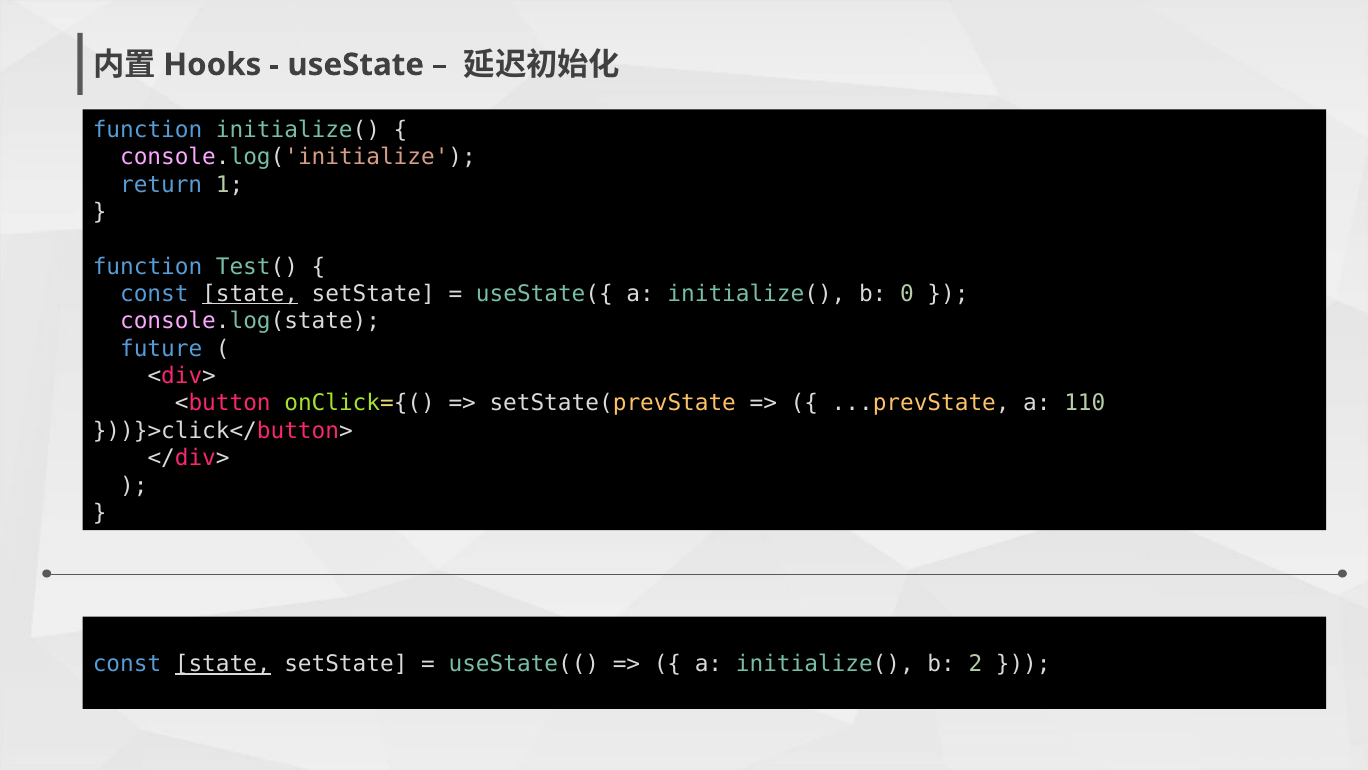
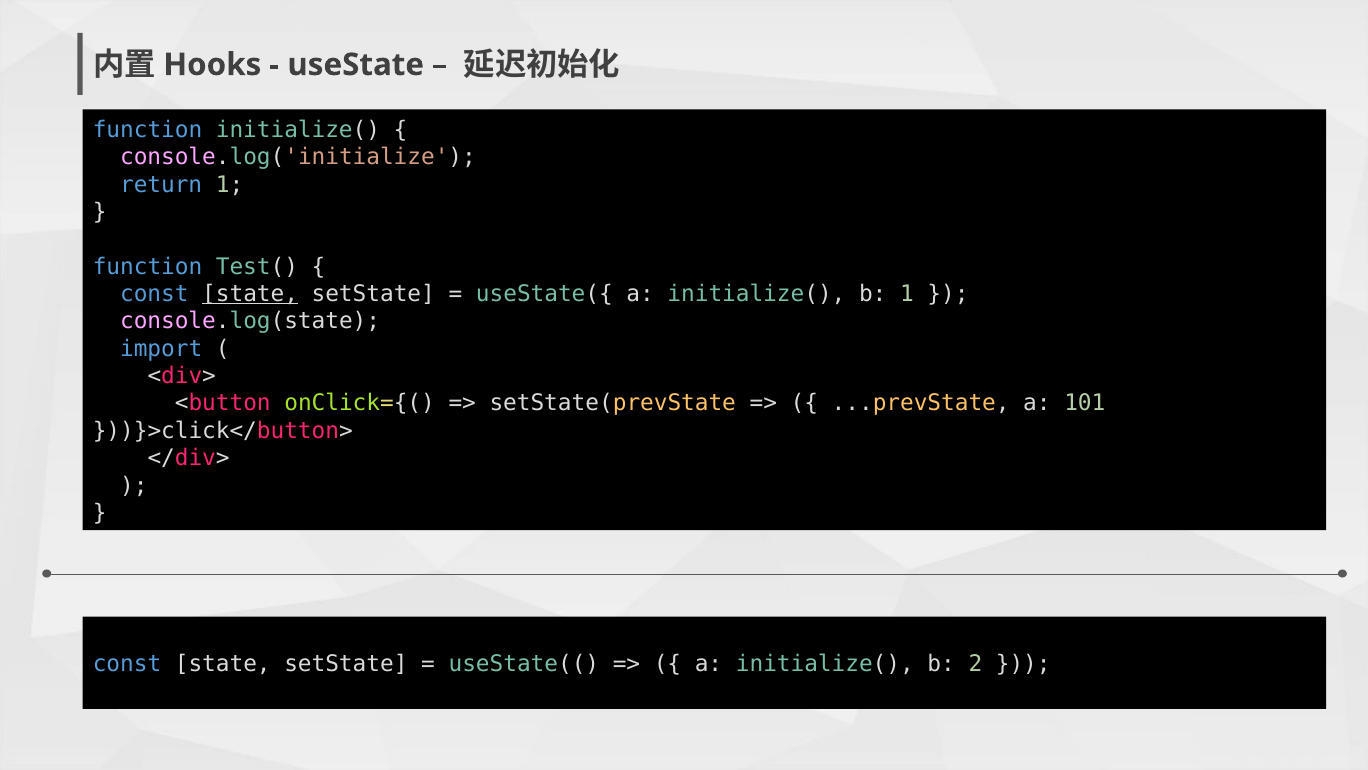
b 0: 0 -> 1 (907, 294)
future: future -> import (161, 349)
110: 110 -> 101 (1085, 403)
state underline: present -> none (223, 664)
